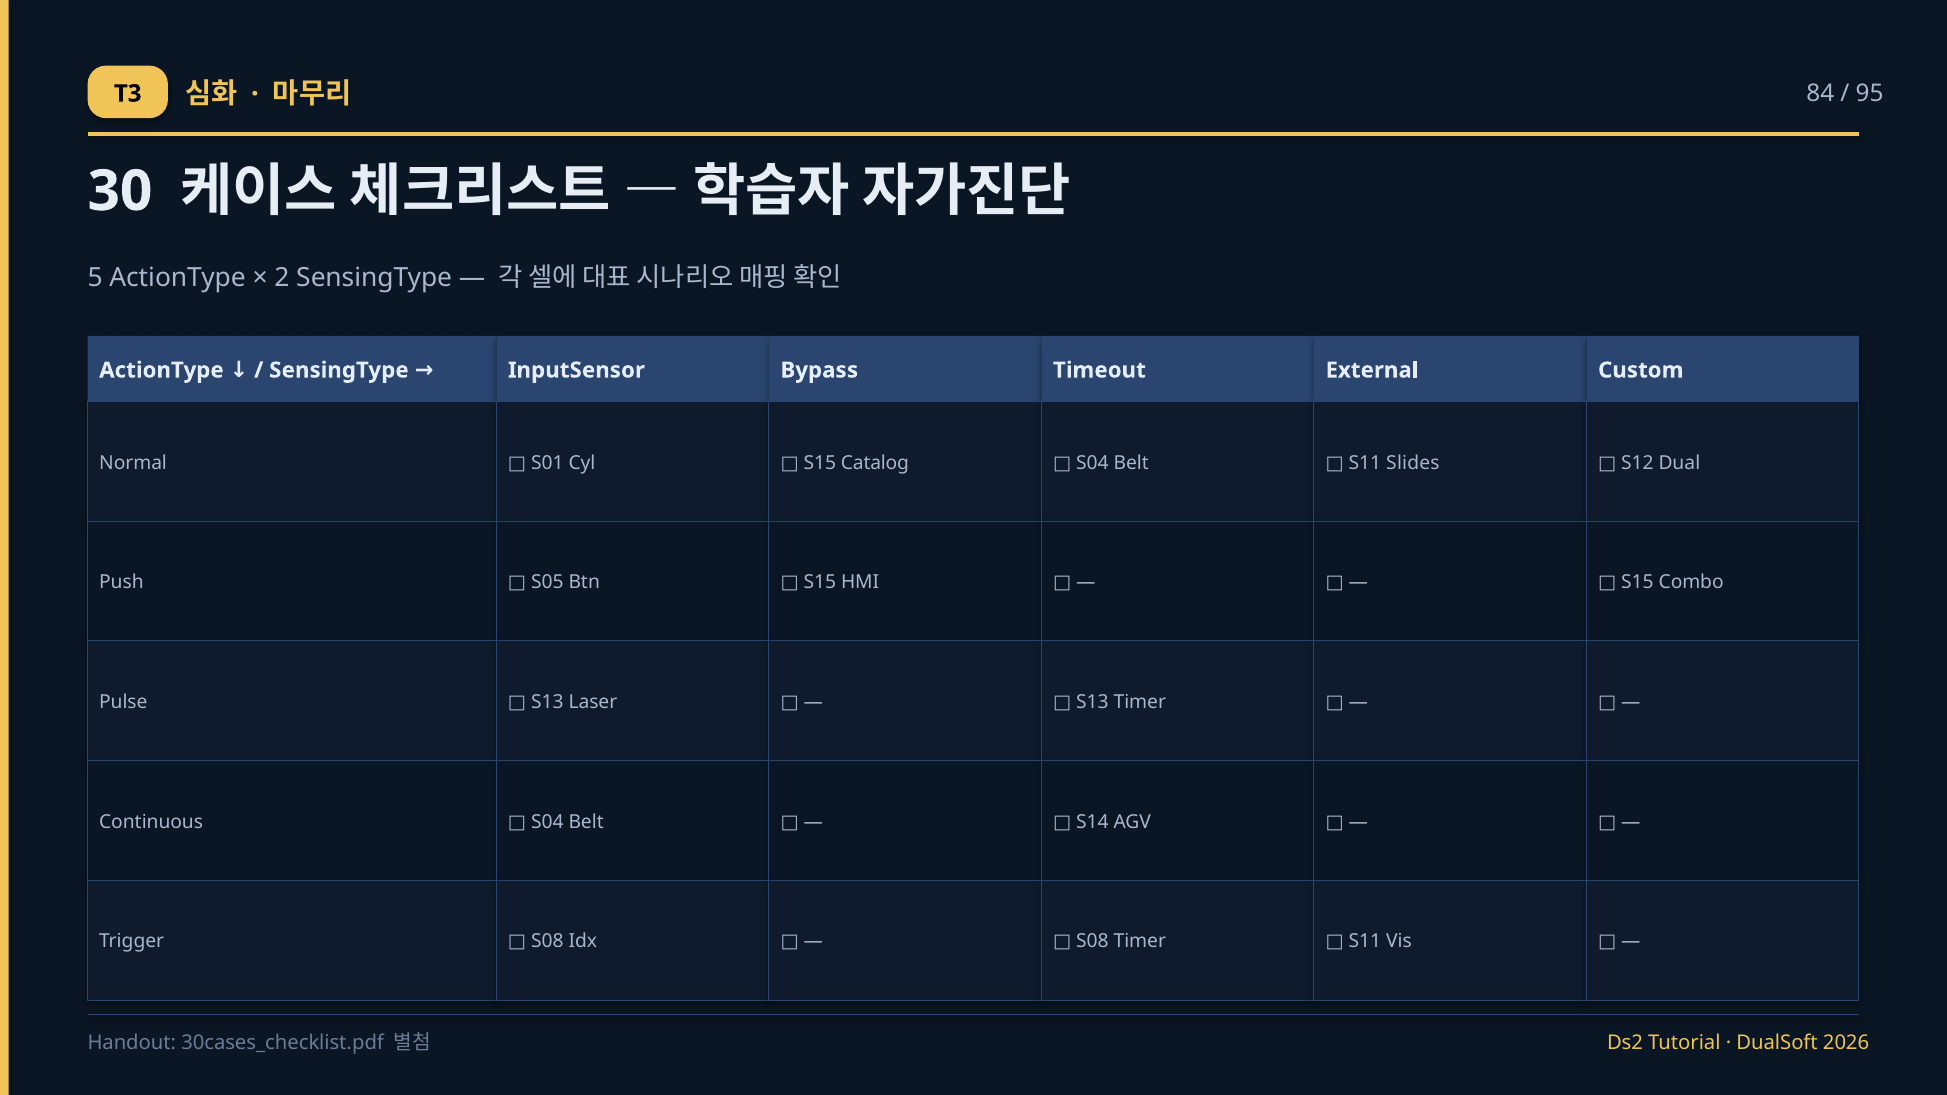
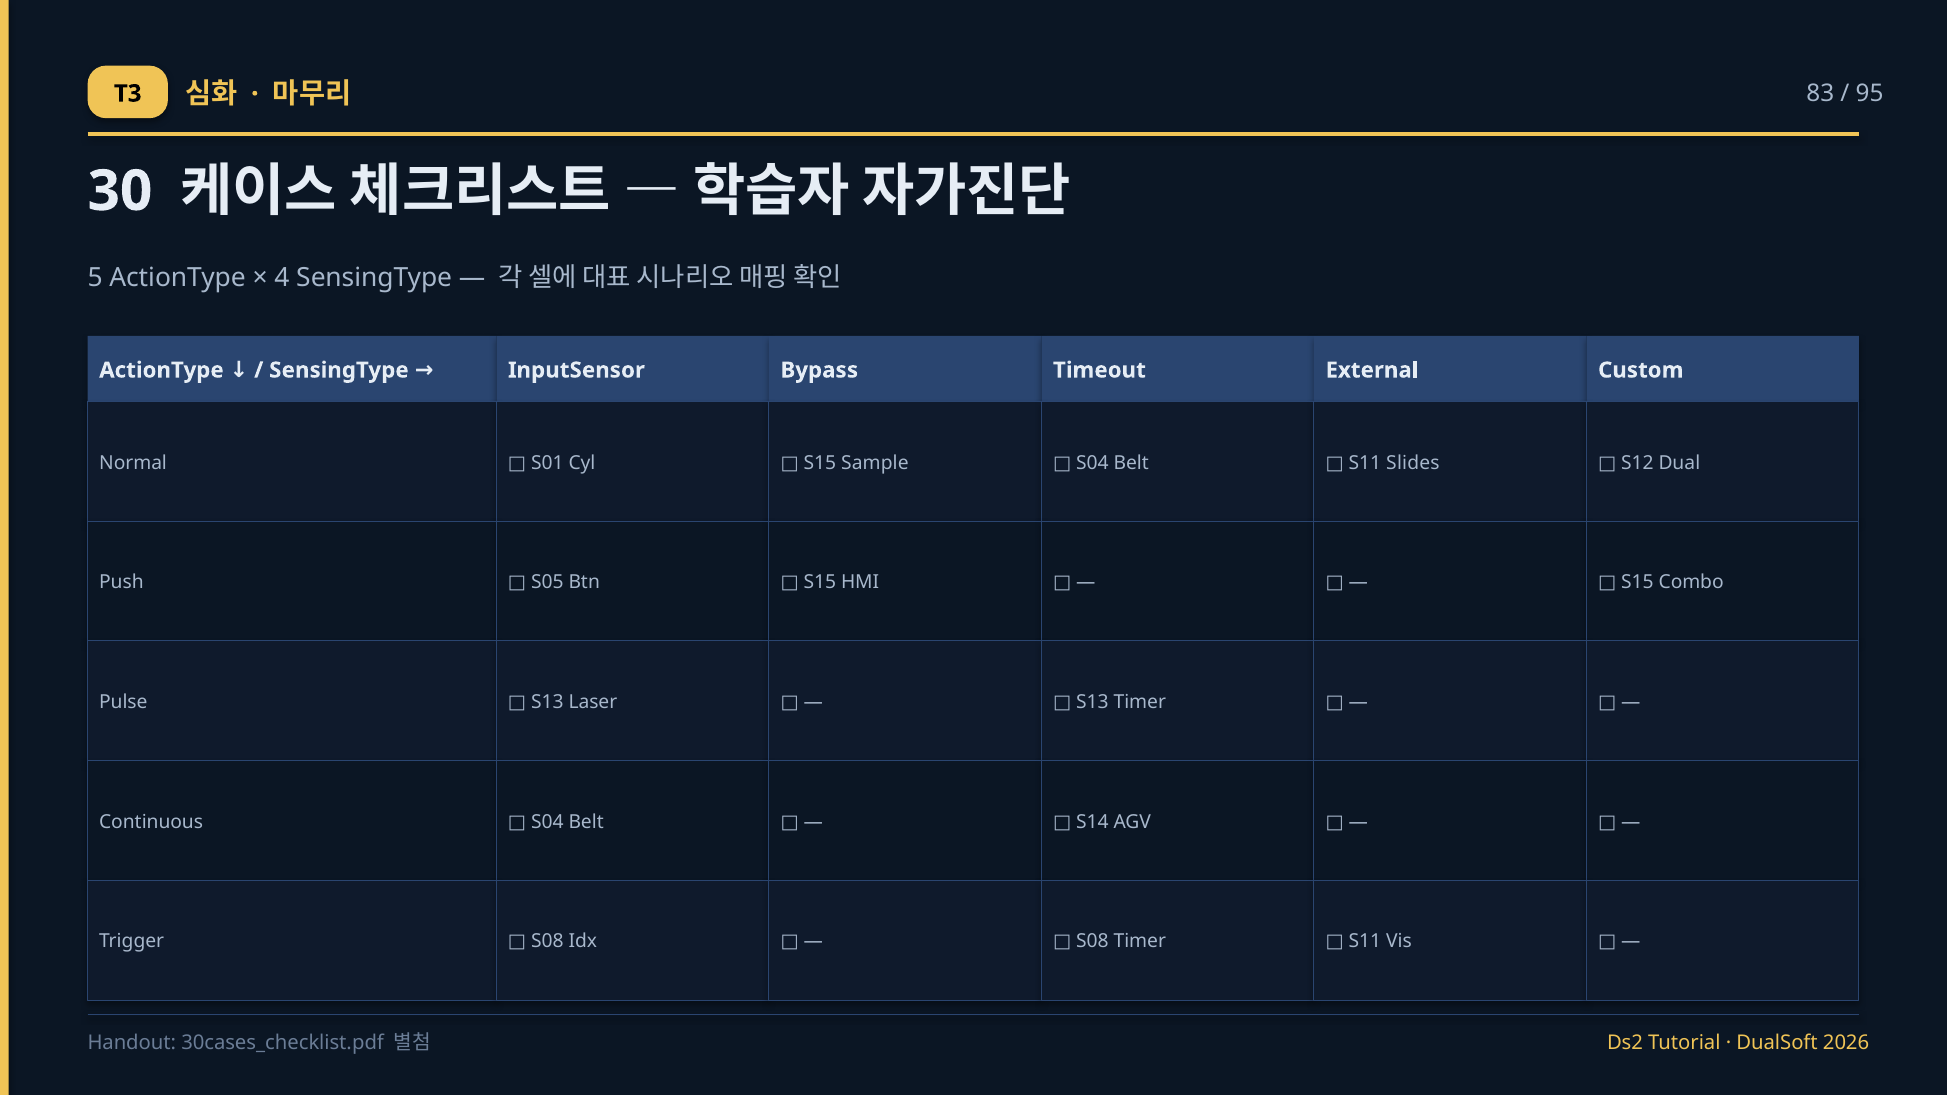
84: 84 -> 83 (1820, 94)
2: 2 -> 4 (282, 278)
Catalog: Catalog -> Sample (875, 463)
